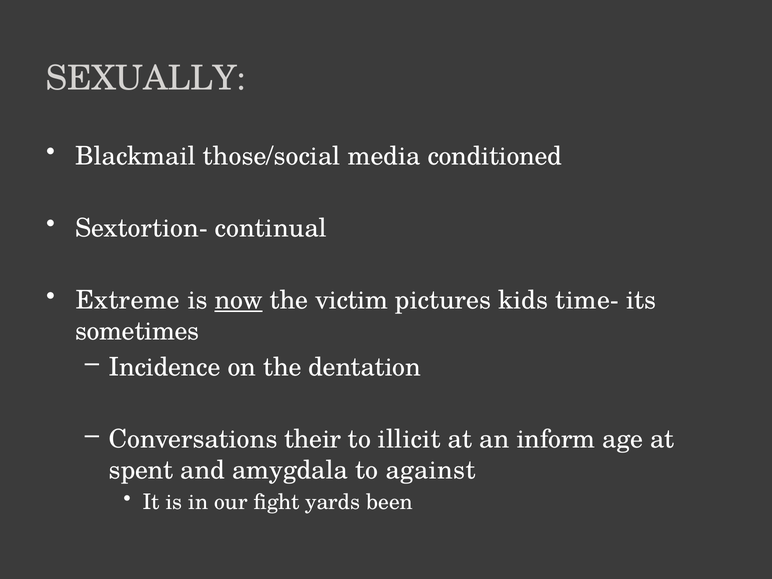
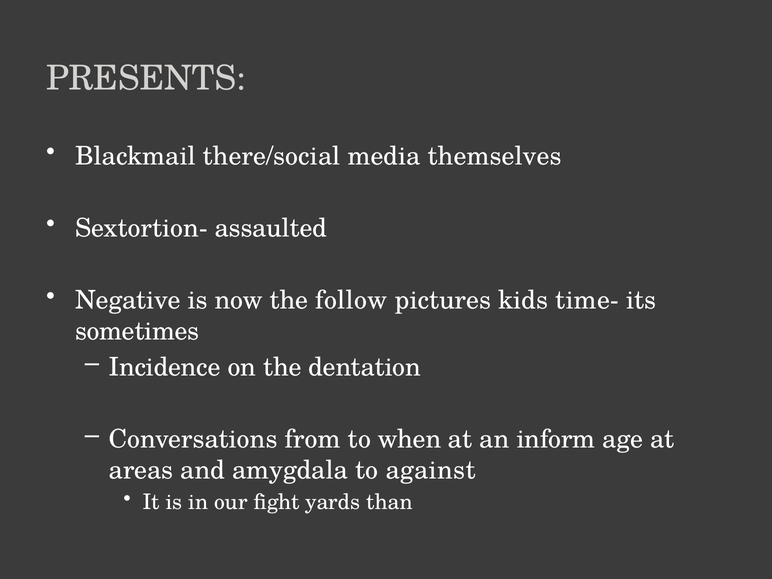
SEXUALLY: SEXUALLY -> PRESENTS (146, 78)
those/social: those/social -> there/social (272, 156)
conditioned: conditioned -> themselves (495, 156)
continual: continual -> assaulted (271, 228)
Extreme: Extreme -> Negative (128, 300)
now underline: present -> none (239, 300)
victim: victim -> follow (351, 300)
their: their -> from (313, 439)
illicit: illicit -> when (410, 439)
spent: spent -> areas (141, 470)
been: been -> than (390, 502)
